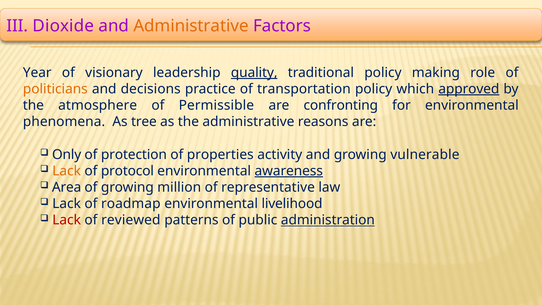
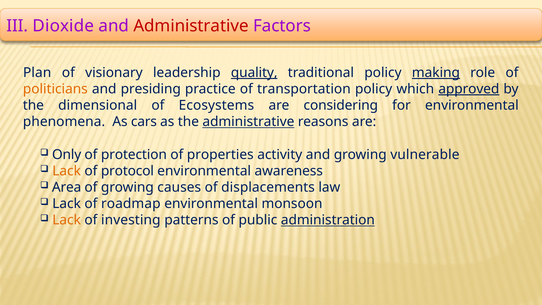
Administrative colour: orange -> red (191, 26)
Year: Year -> Plan (37, 73)
making underline: none -> present (436, 73)
decisions: decisions -> presiding (151, 89)
atmosphere: atmosphere -> dimensional (98, 105)
Permissible: Permissible -> Ecosystems (216, 105)
confronting: confronting -> considering (341, 105)
tree: tree -> cars (144, 122)
administrative underline: none -> present (248, 122)
awareness underline: present -> none (289, 171)
million: million -> causes (179, 187)
representative: representative -> displacements (268, 187)
livelihood: livelihood -> monsoon (292, 204)
Lack colour: red -> orange (67, 220)
reviewed: reviewed -> investing (131, 220)
